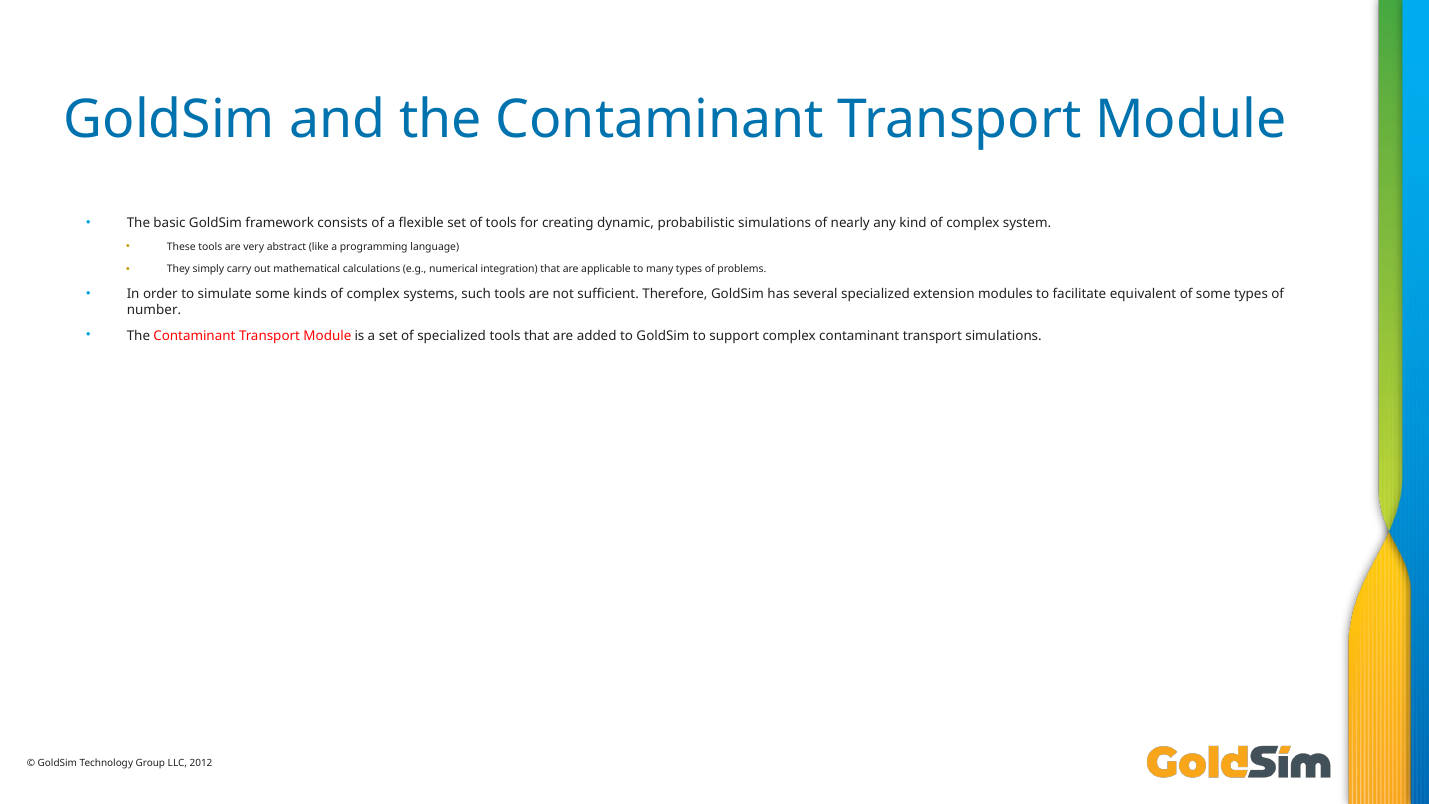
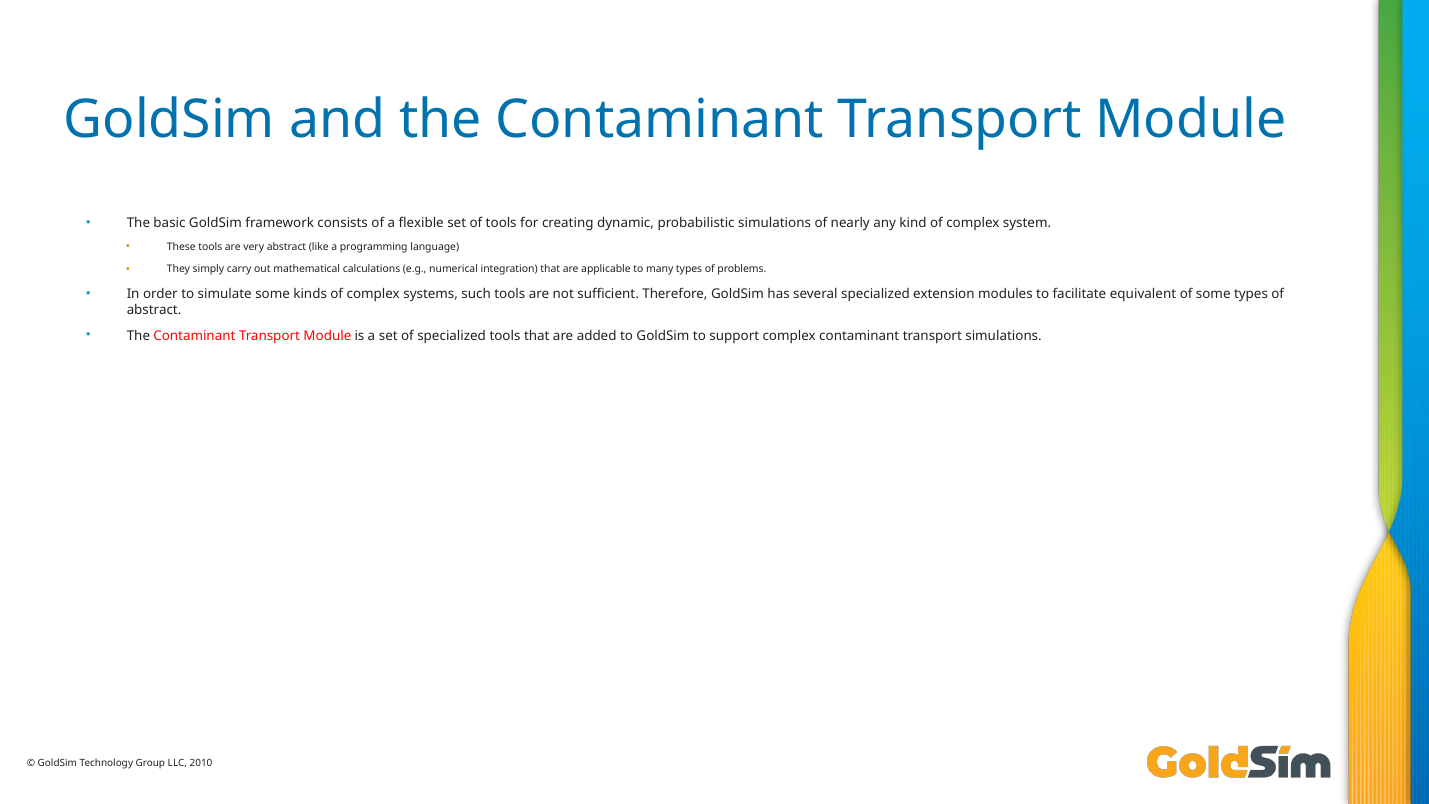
number: number -> abstract (154, 310)
2012: 2012 -> 2010 (201, 763)
